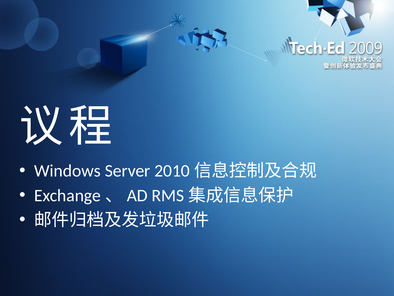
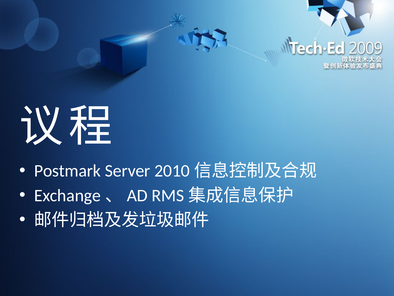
Windows: Windows -> Postmark (67, 171)
